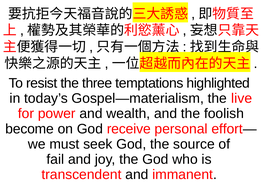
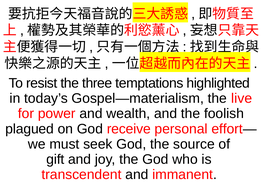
become: become -> plagued (30, 129)
fail: fail -> gift (55, 160)
